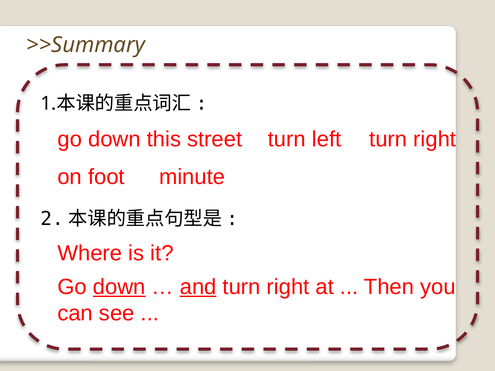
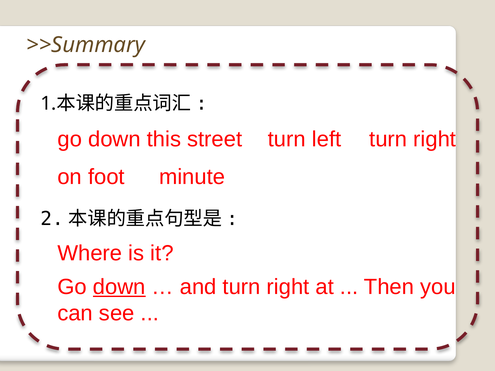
and underline: present -> none (198, 287)
